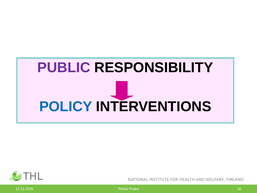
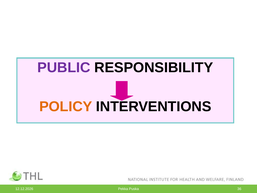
POLICY colour: blue -> orange (66, 106)
